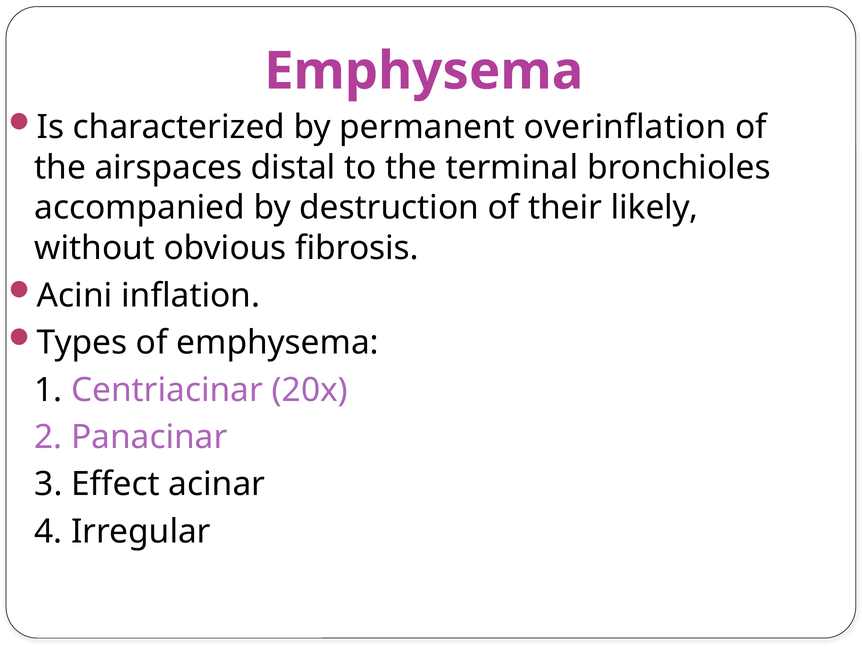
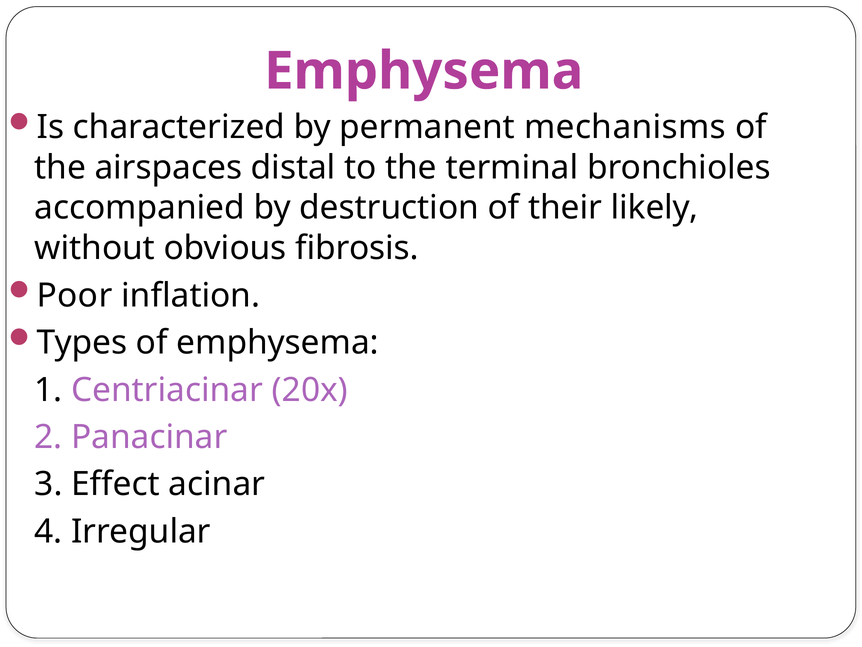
overinflation: overinflation -> mechanisms (625, 127)
Acini: Acini -> Poor (75, 295)
